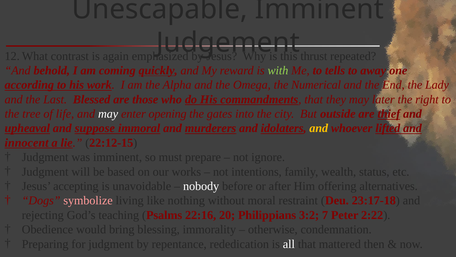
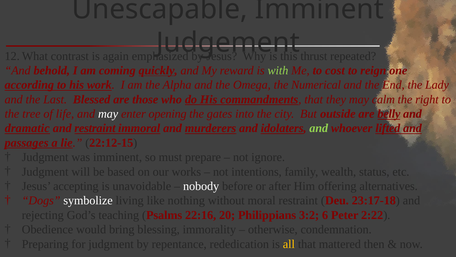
tells: tells -> cost (335, 70)
away: away -> reign (373, 70)
later: later -> calm (383, 99)
thief: thief -> belly (389, 114)
upheaval: upheaval -> dramatic (27, 128)
and suppose: suppose -> restraint (95, 128)
and colour: yellow -> light green (319, 128)
innocent: innocent -> passages (27, 143)
symbolize colour: pink -> white (88, 200)
7: 7 -> 6 (325, 215)
all colour: white -> yellow (289, 244)
